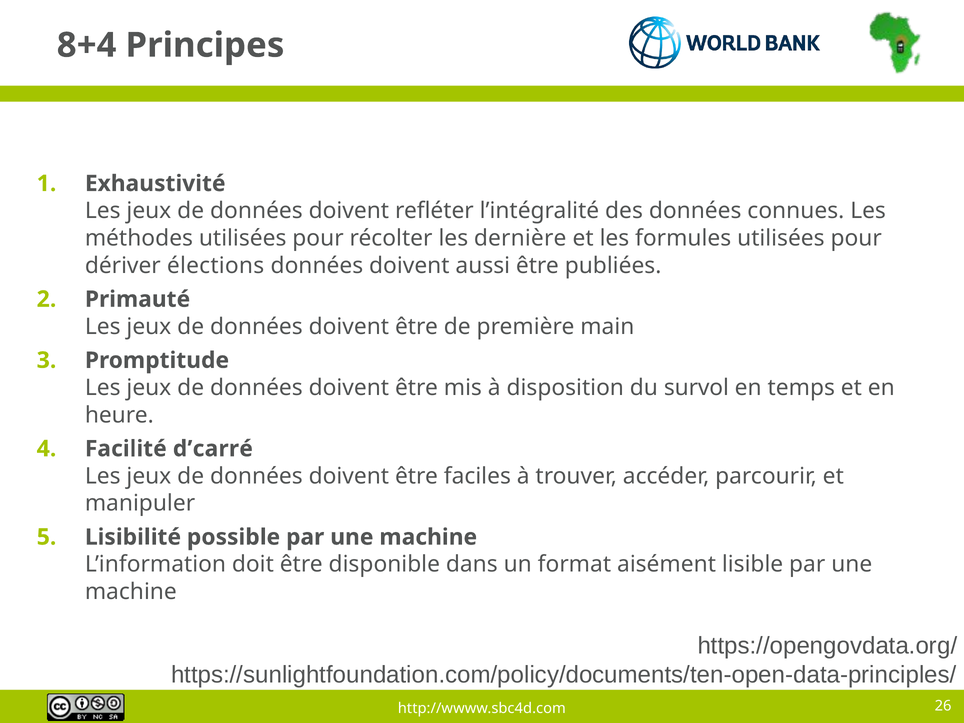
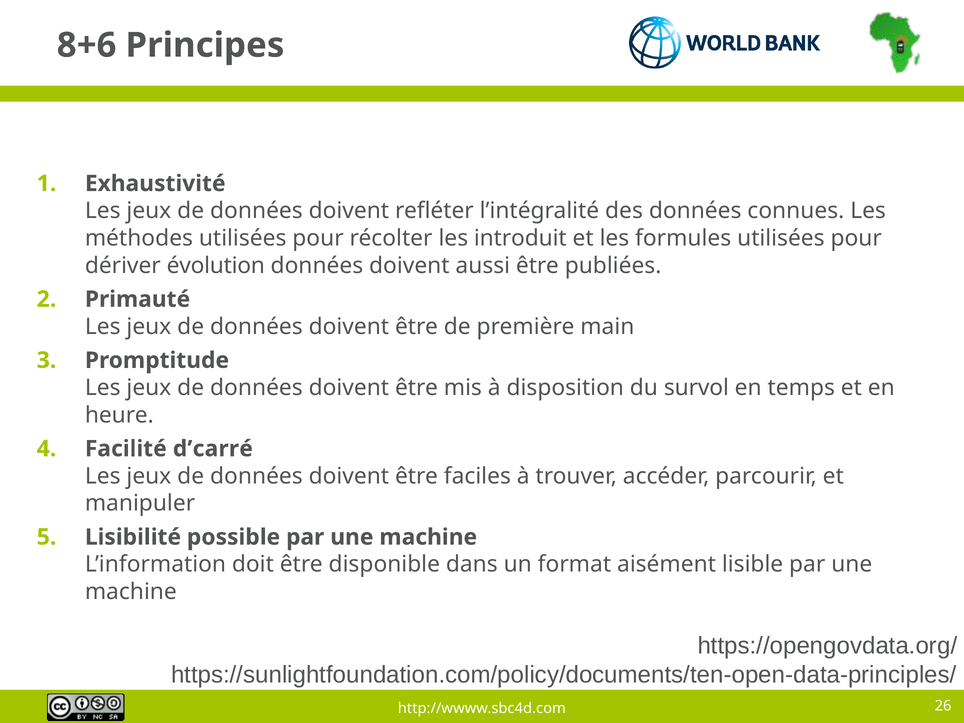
8+4: 8+4 -> 8+6 (87, 45)
dernière: dernière -> introduit (520, 238)
élections: élections -> évolution (216, 266)
